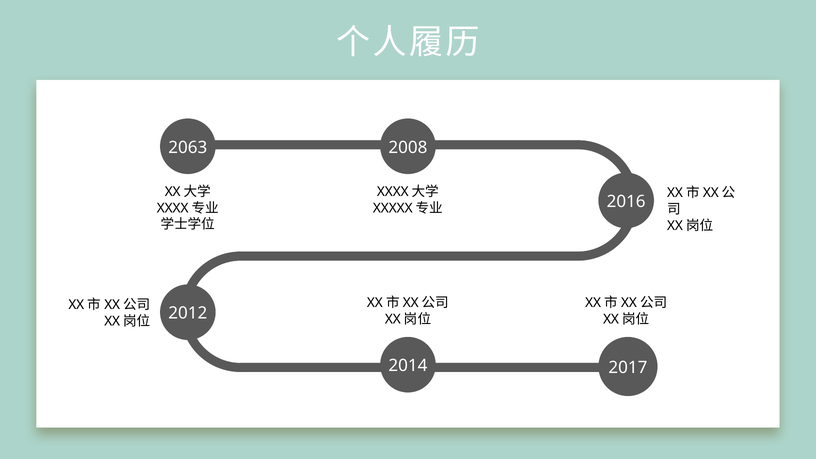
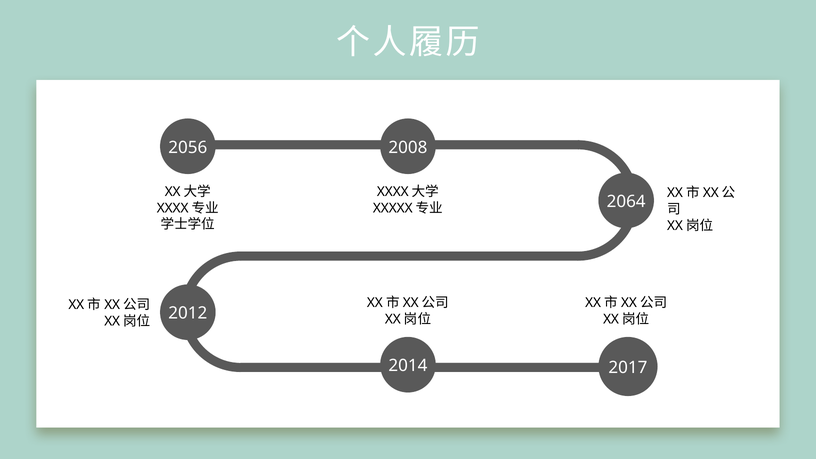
2063: 2063 -> 2056 (188, 147)
2016: 2016 -> 2064 (626, 202)
